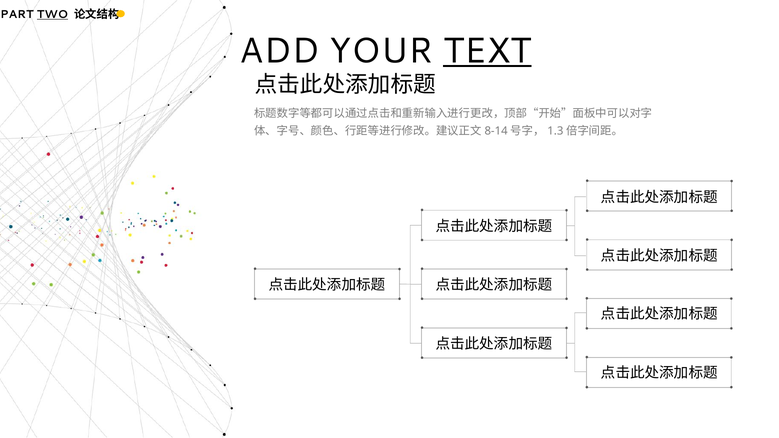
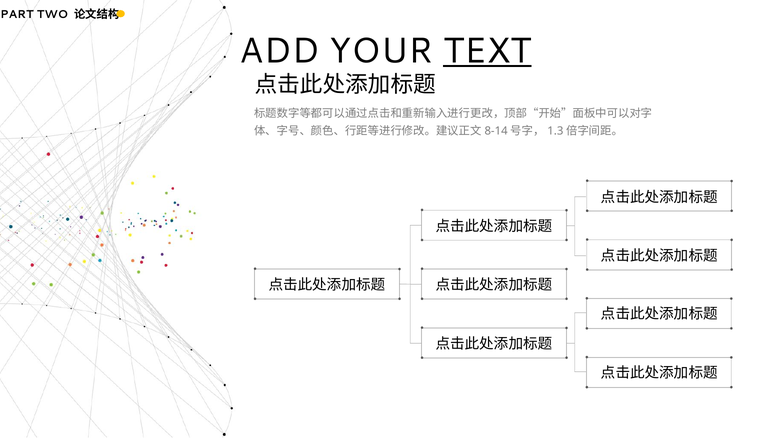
TWO underline: present -> none (52, 14)
